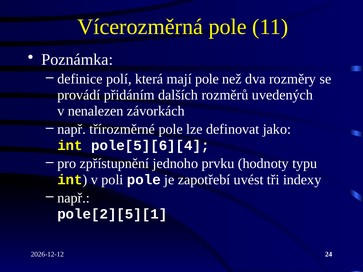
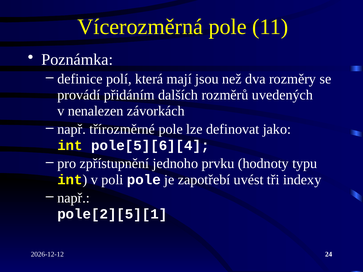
mají pole: pole -> jsou (207, 79)
